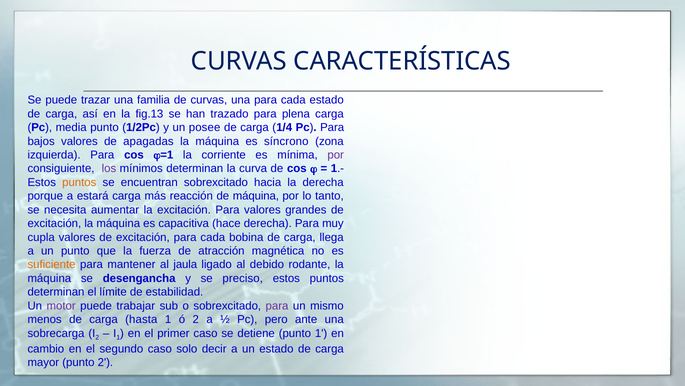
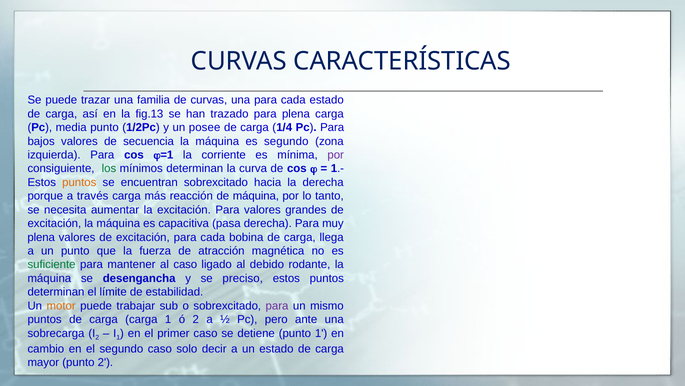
apagadas: apagadas -> secuencia (149, 141)
es síncrono: síncrono -> segundo (286, 141)
los colour: purple -> green (109, 168)
estará: estará -> través (93, 196)
hace: hace -> pasa (226, 223)
cupla: cupla -> plena (41, 237)
suficiente colour: orange -> green (52, 264)
al jaula: jaula -> caso (185, 264)
motor colour: purple -> orange (61, 305)
menos: menos -> puntos (45, 319)
carga hasta: hasta -> carga (141, 319)
